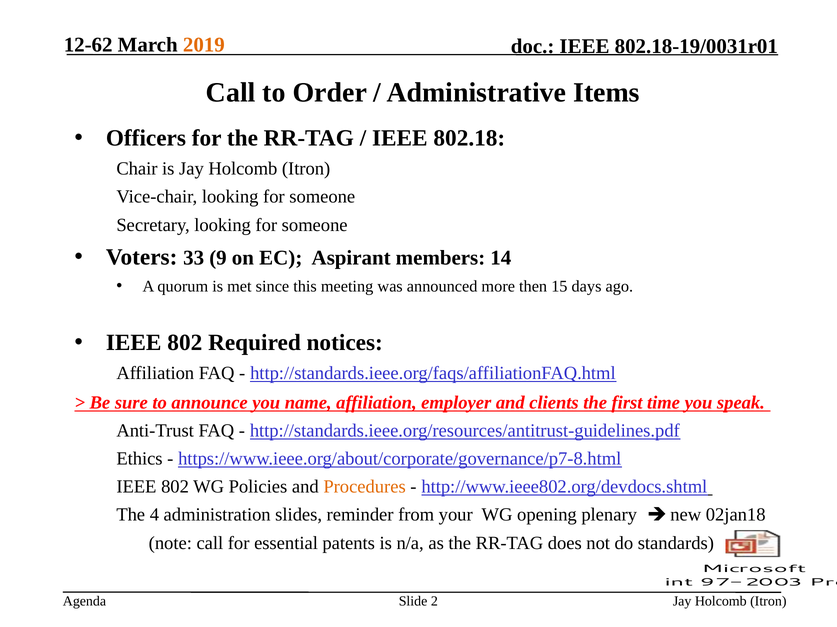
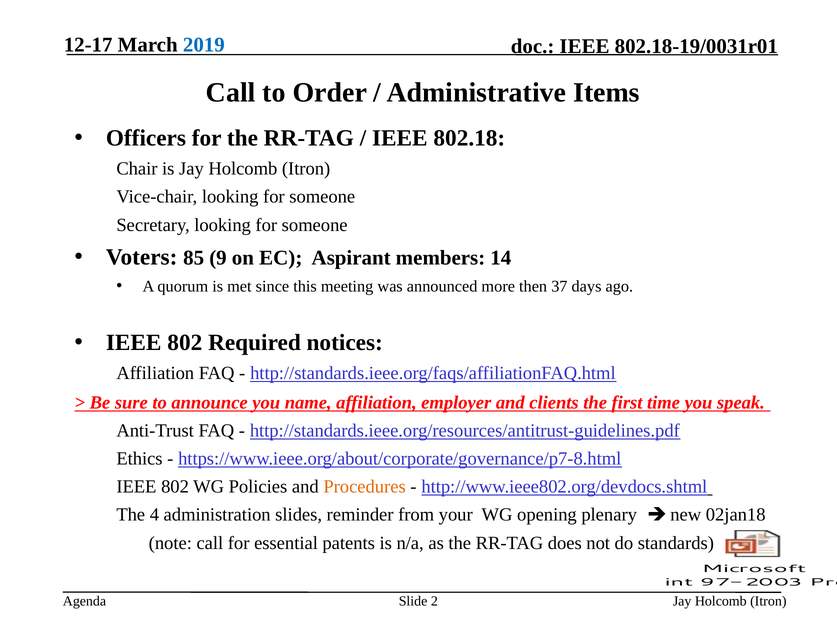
12-62: 12-62 -> 12-17 (88, 45)
2019 colour: orange -> blue (204, 45)
33: 33 -> 85 (194, 258)
15: 15 -> 37 (559, 287)
